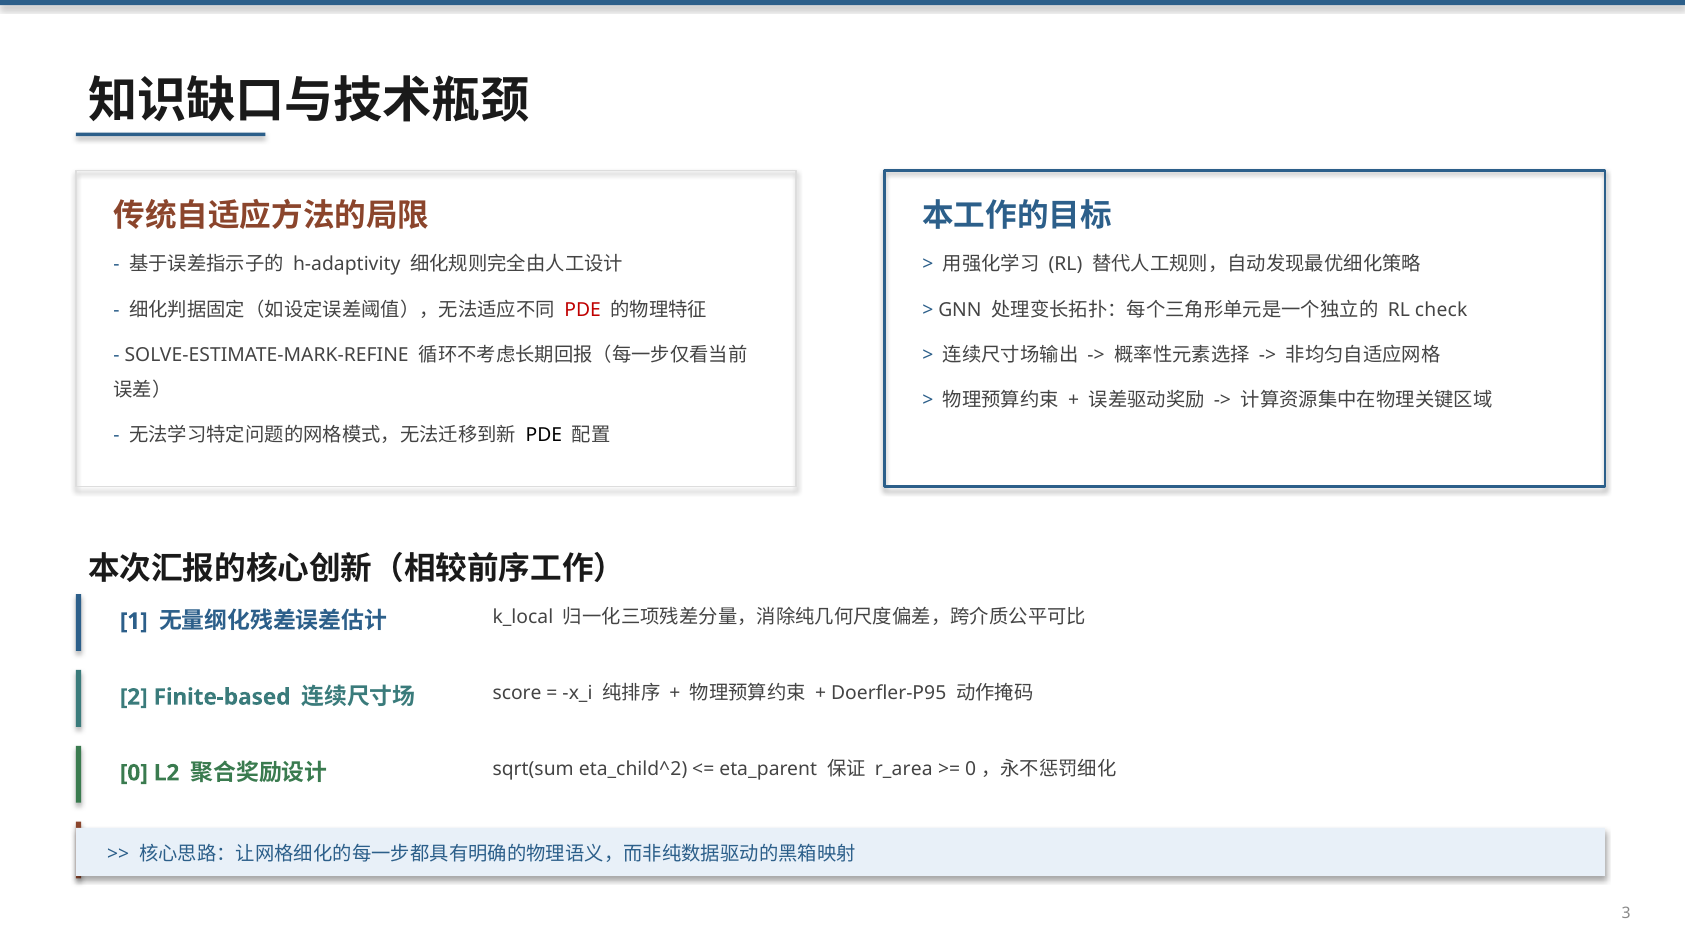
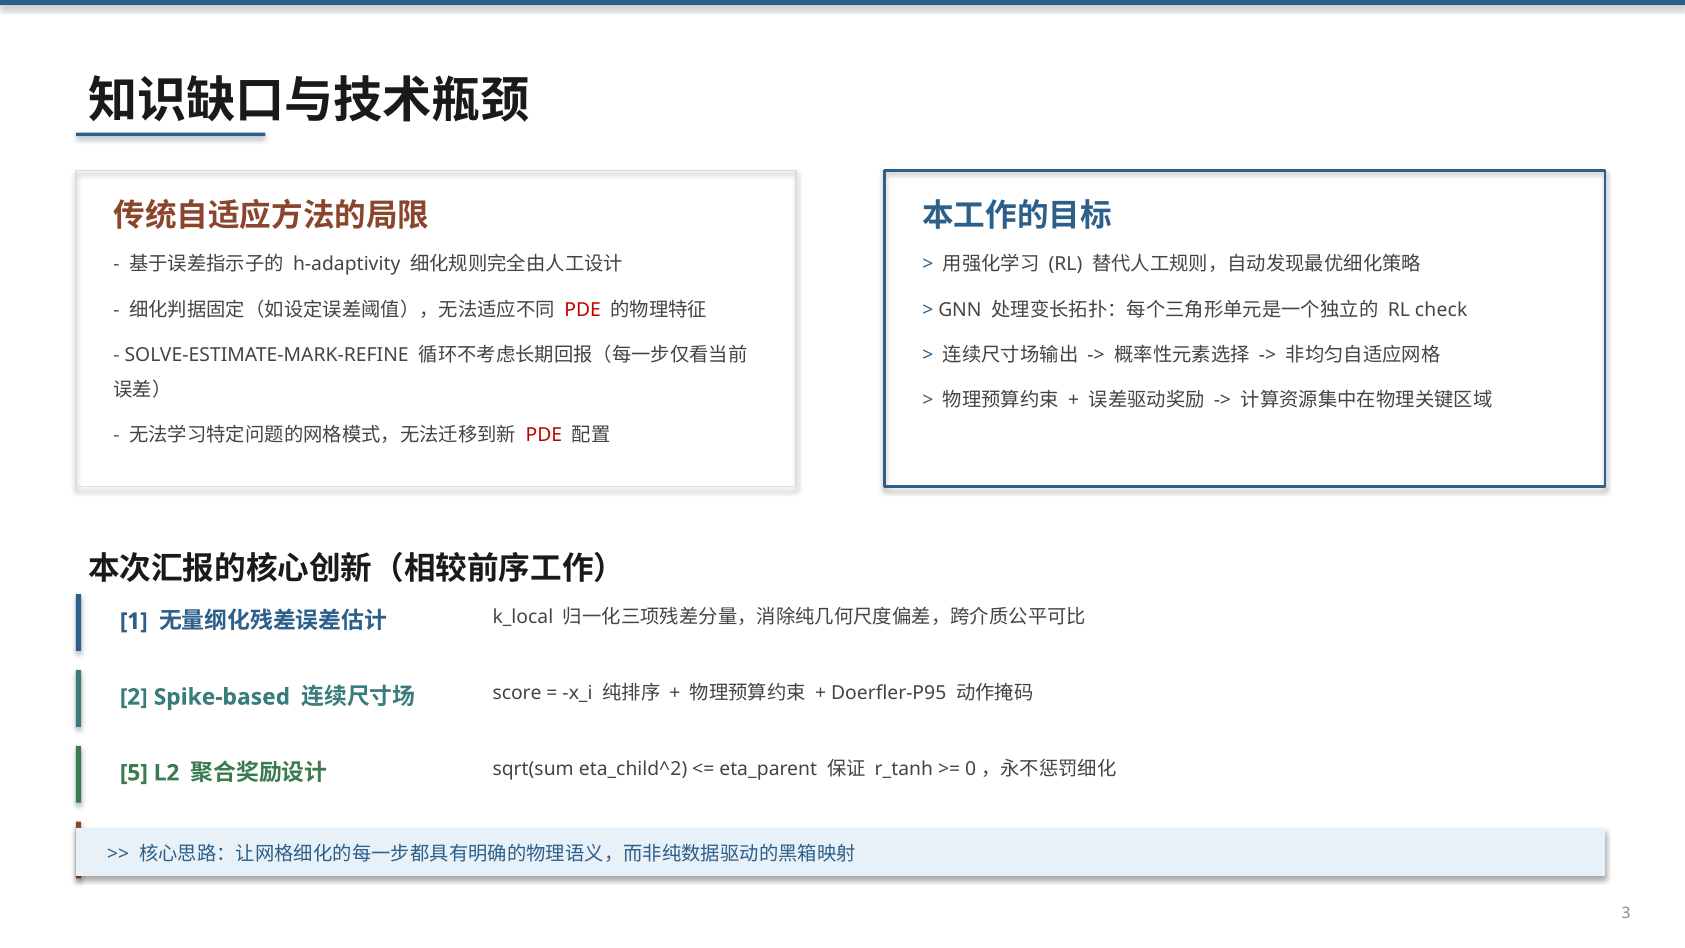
PDE colour: black -> red (544, 435)
Finite-based: Finite-based -> Spike-based (222, 697)
0: 0 -> 5 (134, 773)
r_area: r_area -> r_tanh (904, 769)
